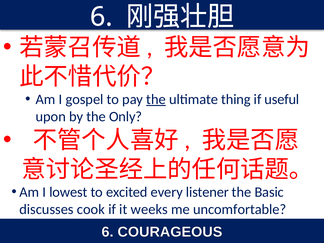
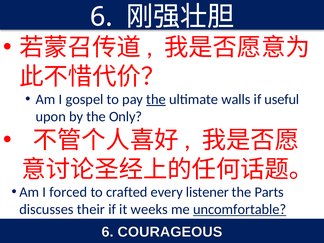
thing: thing -> walls (236, 99)
lowest: lowest -> forced (68, 192)
excited: excited -> crafted (127, 192)
Basic: Basic -> Parts (269, 192)
cook: cook -> their (91, 209)
uncomfortable underline: none -> present (240, 209)
